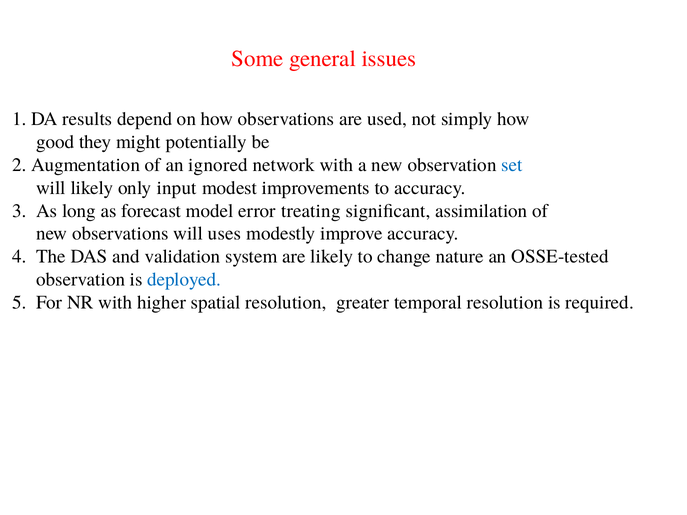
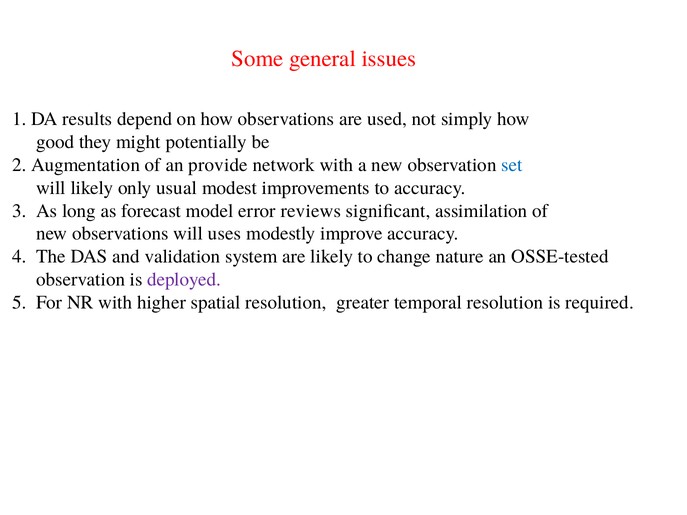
ignored: ignored -> provide (218, 165)
input: input -> usual (177, 188)
treating: treating -> reviews (311, 211)
deployed colour: blue -> purple (184, 280)
